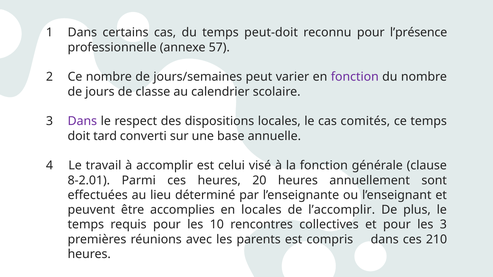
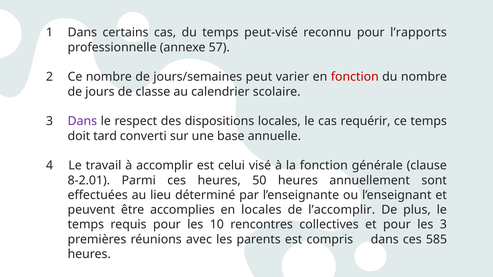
peut-doit: peut-doit -> peut-visé (271, 33)
l’présence: l’présence -> l’rapports (418, 33)
fonction colour: purple -> red (355, 77)
comités: comités -> requérir (365, 121)
20: 20 -> 50 (259, 180)
210: 210 -> 585 (437, 240)
